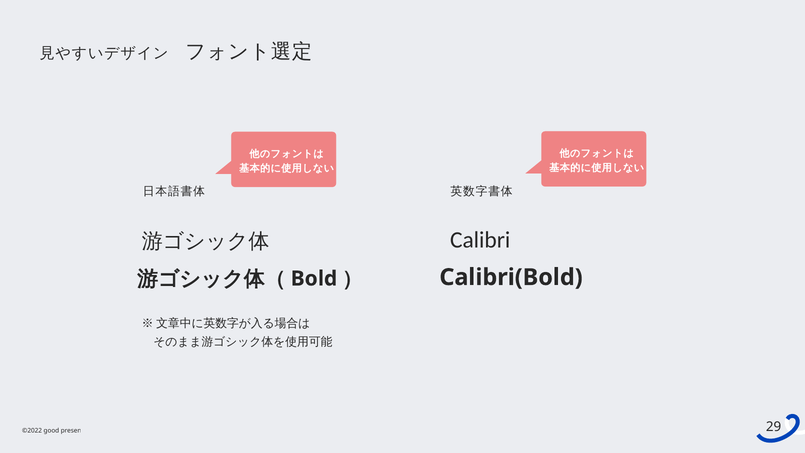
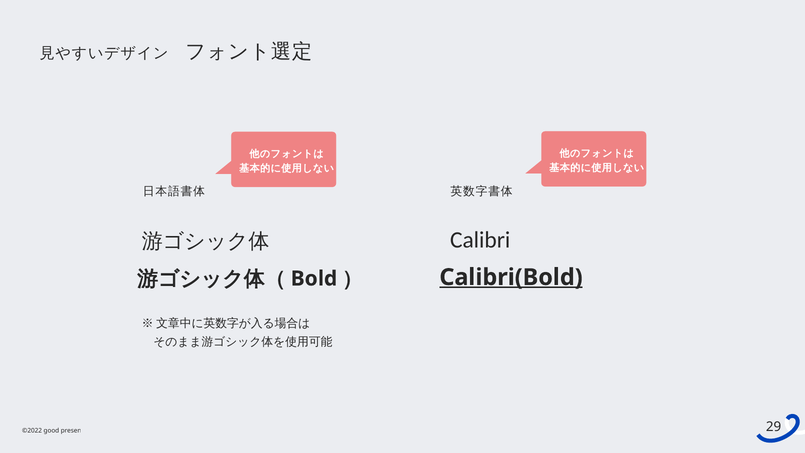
Calibri(Bold underline: none -> present (511, 277)
